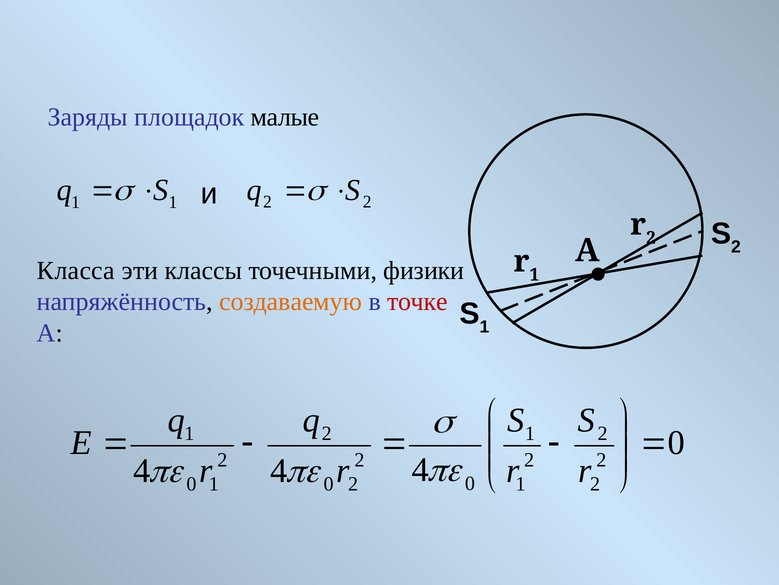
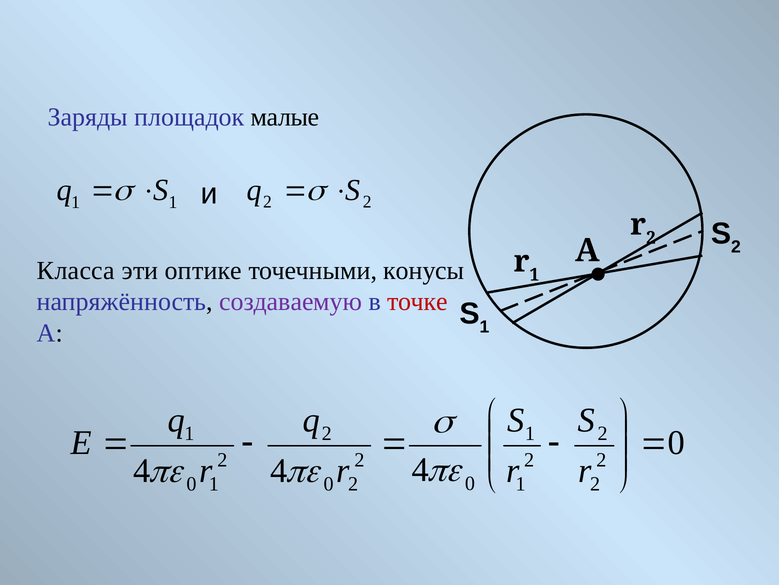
классы: классы -> оптике (203, 270)
физики: физики -> конусы (424, 270)
создаваемую colour: orange -> purple (291, 302)
